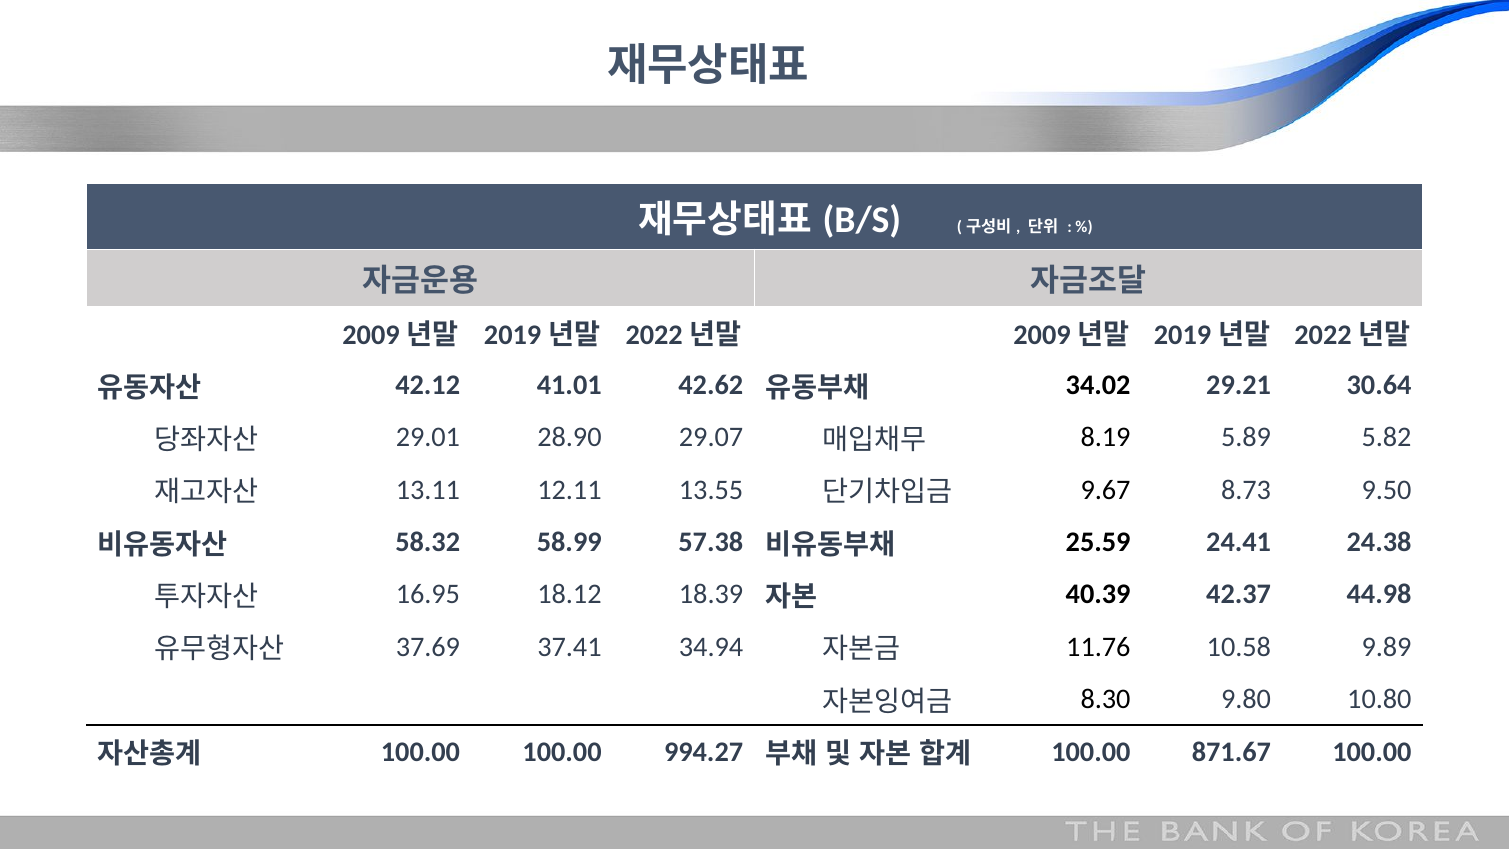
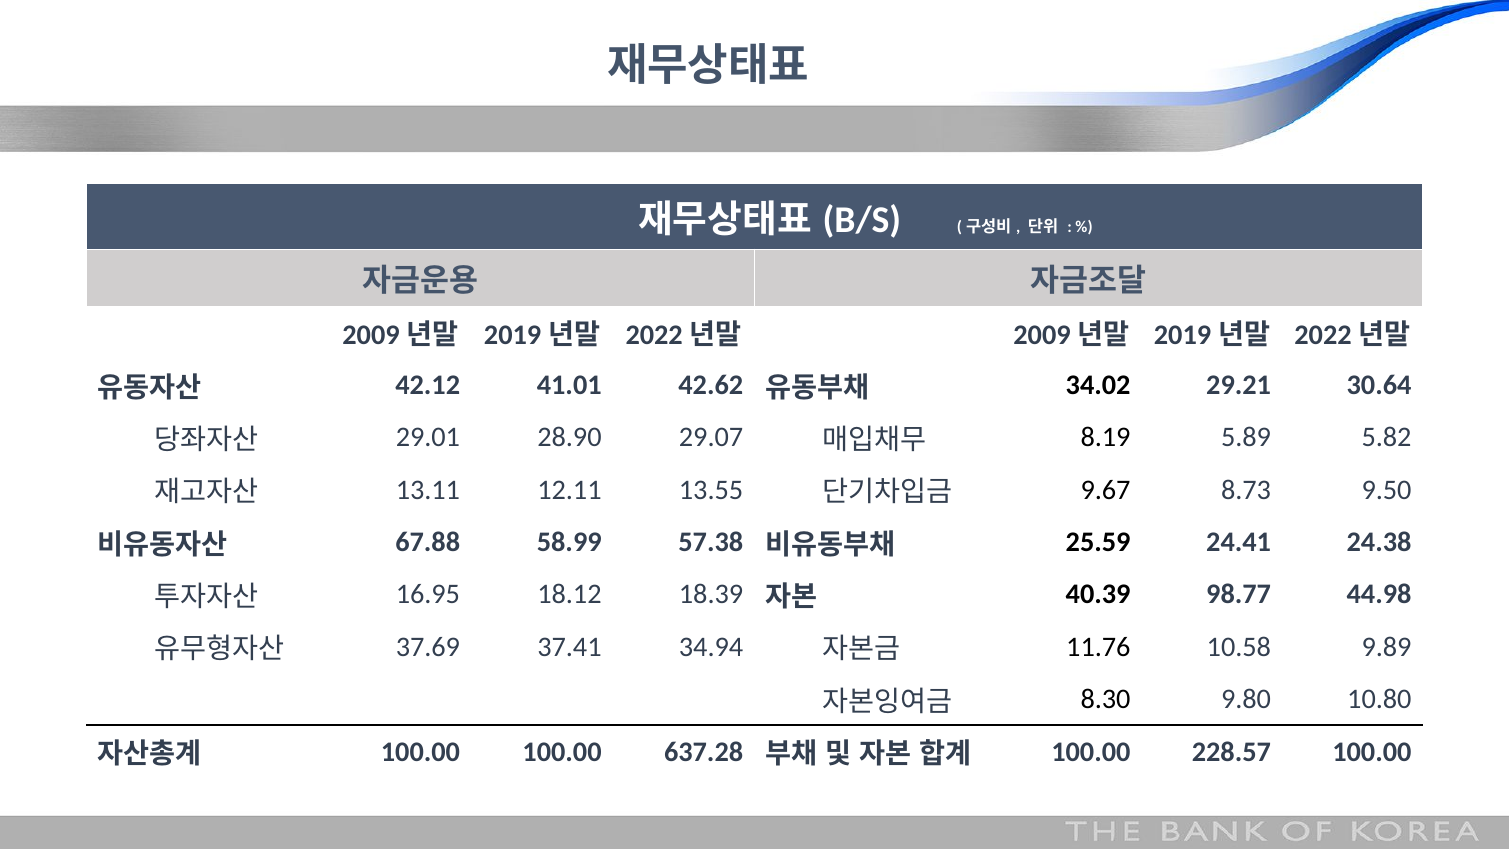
58.32: 58.32 -> 67.88 (428, 542)
42.37: 42.37 -> 98.77 (1239, 594)
994.27: 994.27 -> 637.28 (704, 752)
871.67: 871.67 -> 228.57 (1231, 752)
